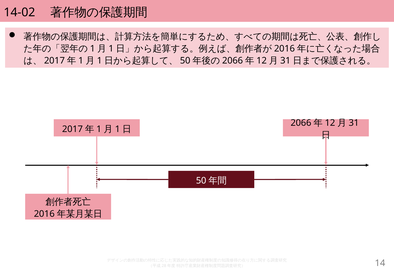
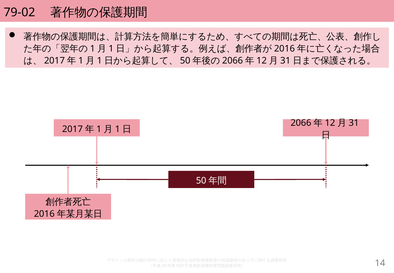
14-02: 14-02 -> 79-02 (19, 12)
